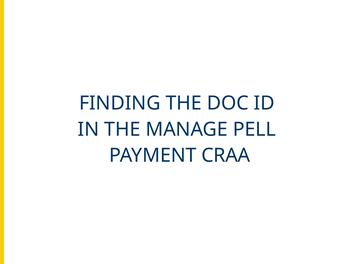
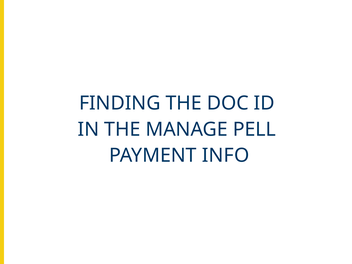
CRAA: CRAA -> INFO (226, 155)
